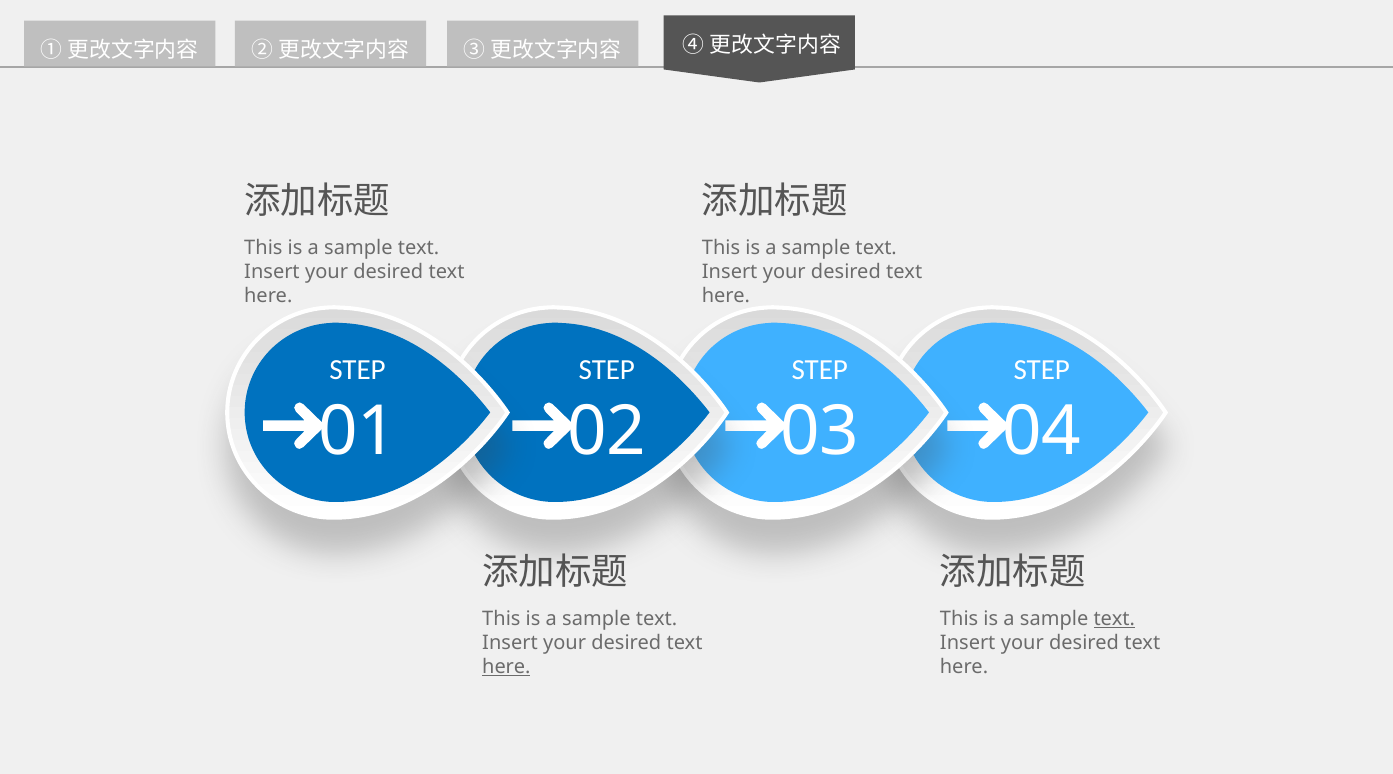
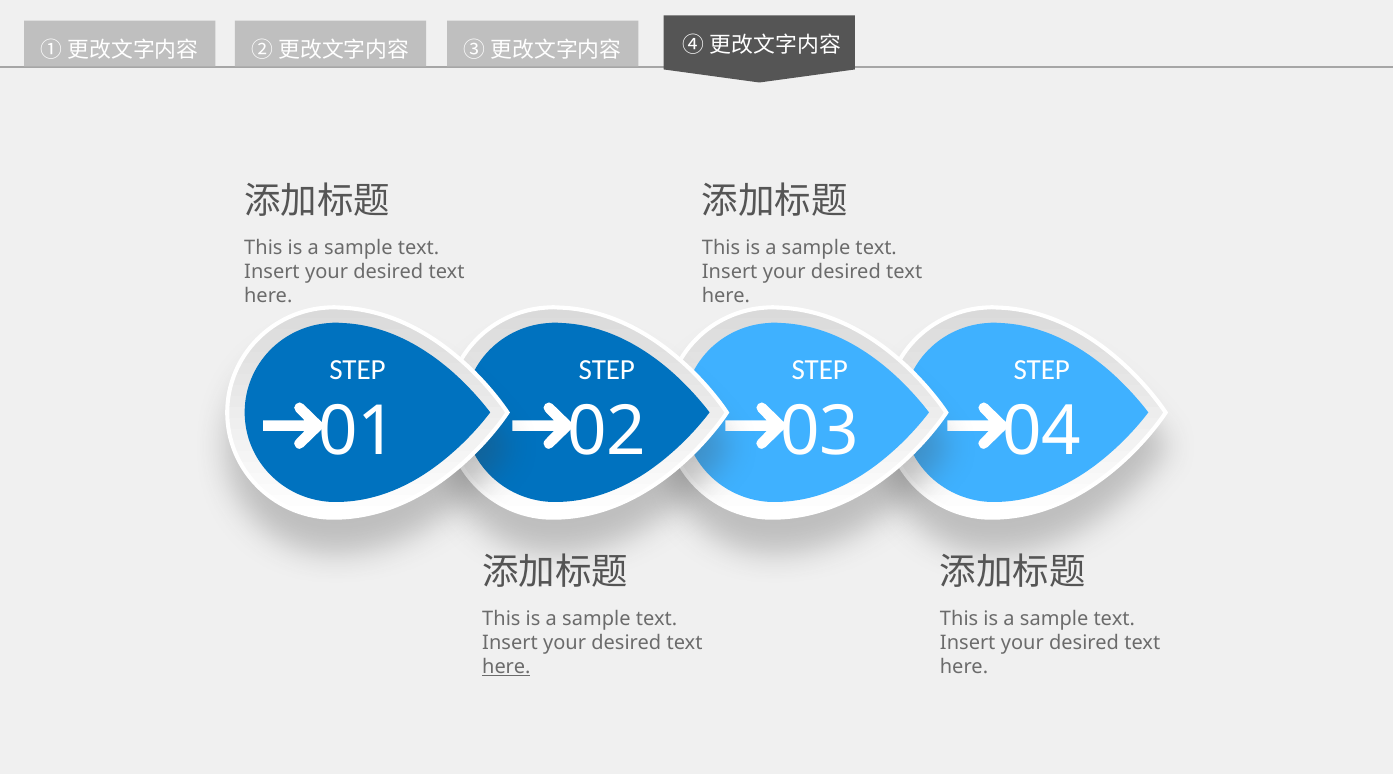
text underline: present -> none (1114, 619)
